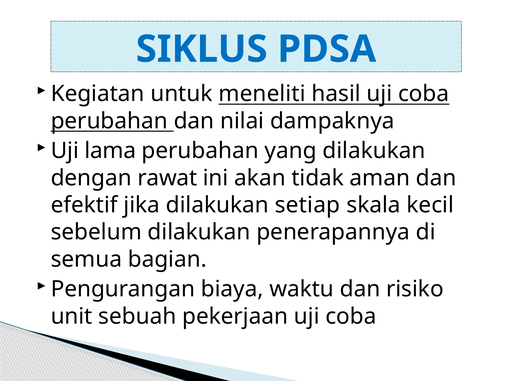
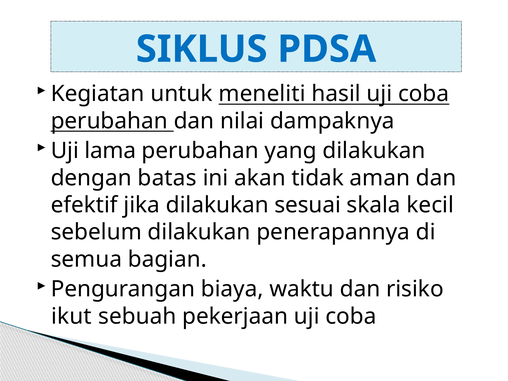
rawat: rawat -> batas (167, 178)
setiap: setiap -> sesuai (308, 205)
unit: unit -> ikut (71, 316)
